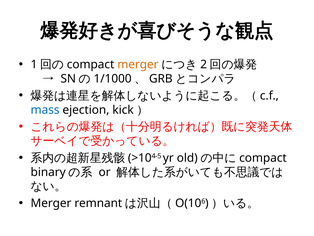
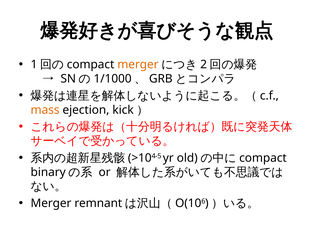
mass colour: blue -> orange (45, 110)
